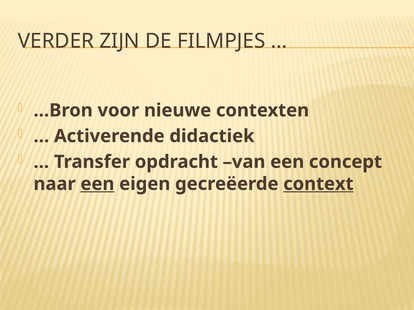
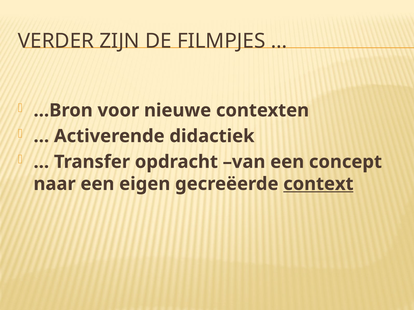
een underline: present -> none (97, 184)
